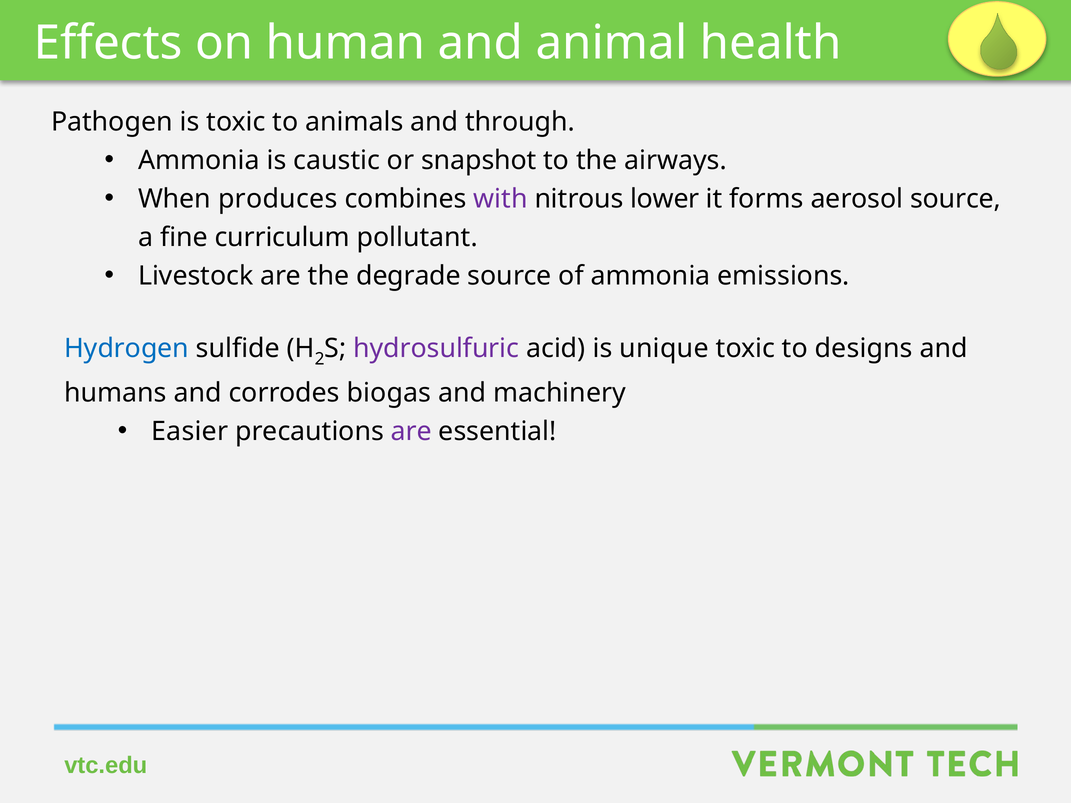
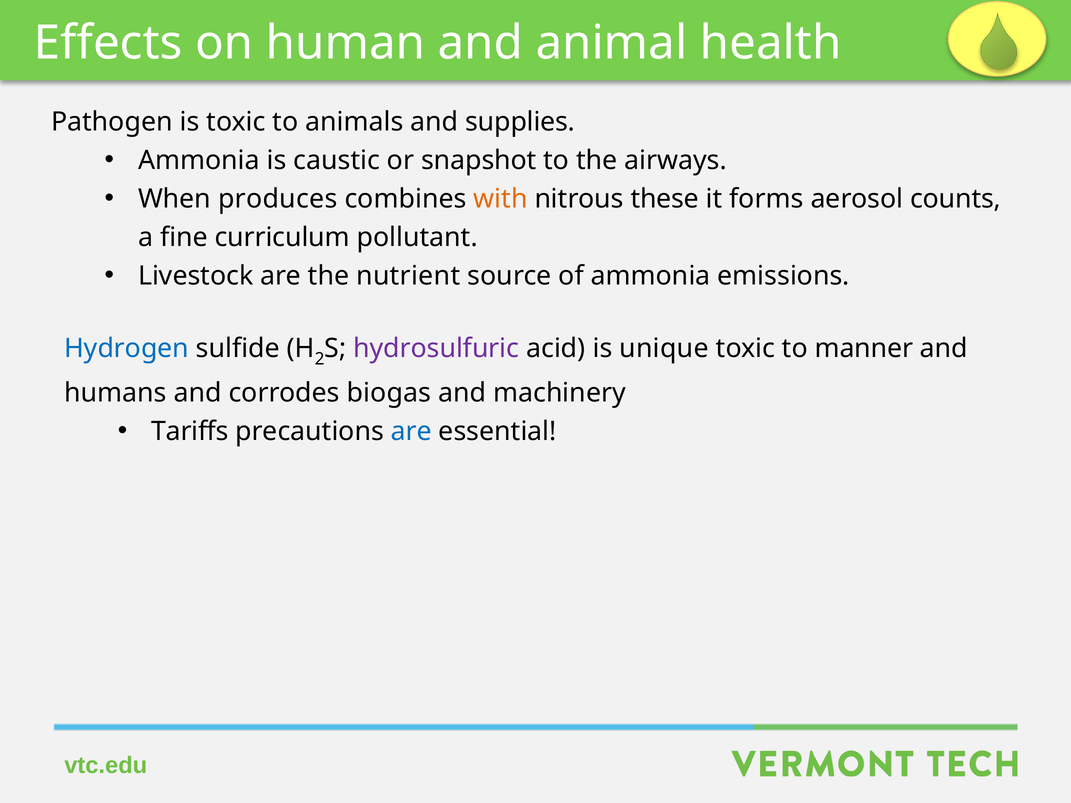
through: through -> supplies (520, 122)
with colour: purple -> orange (500, 199)
lower: lower -> these (665, 199)
aerosol source: source -> counts (956, 199)
degrade: degrade -> nutrient (408, 276)
designs: designs -> manner (864, 349)
Easier: Easier -> Tariffs (190, 431)
are colour: purple -> blue (411, 431)
